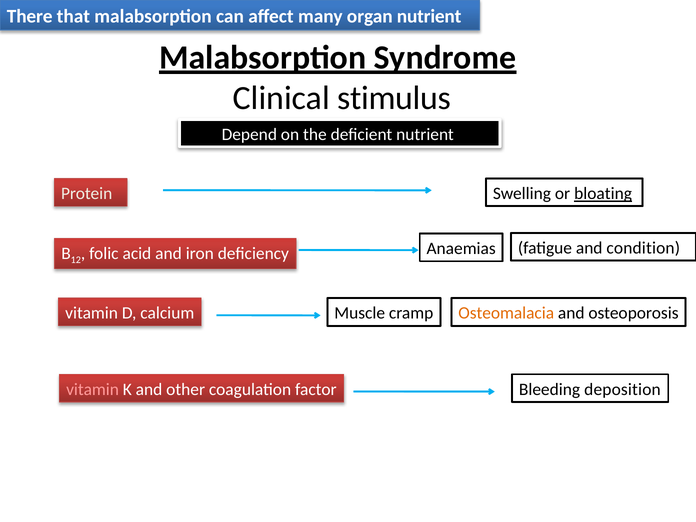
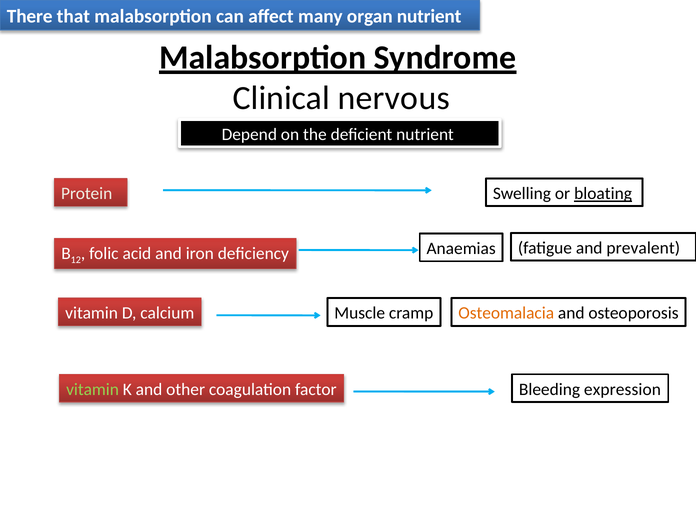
stimulus: stimulus -> nervous (394, 98)
condition: condition -> prevalent (643, 248)
vitamin colour: pink -> light green (93, 389)
deposition: deposition -> expression (622, 389)
